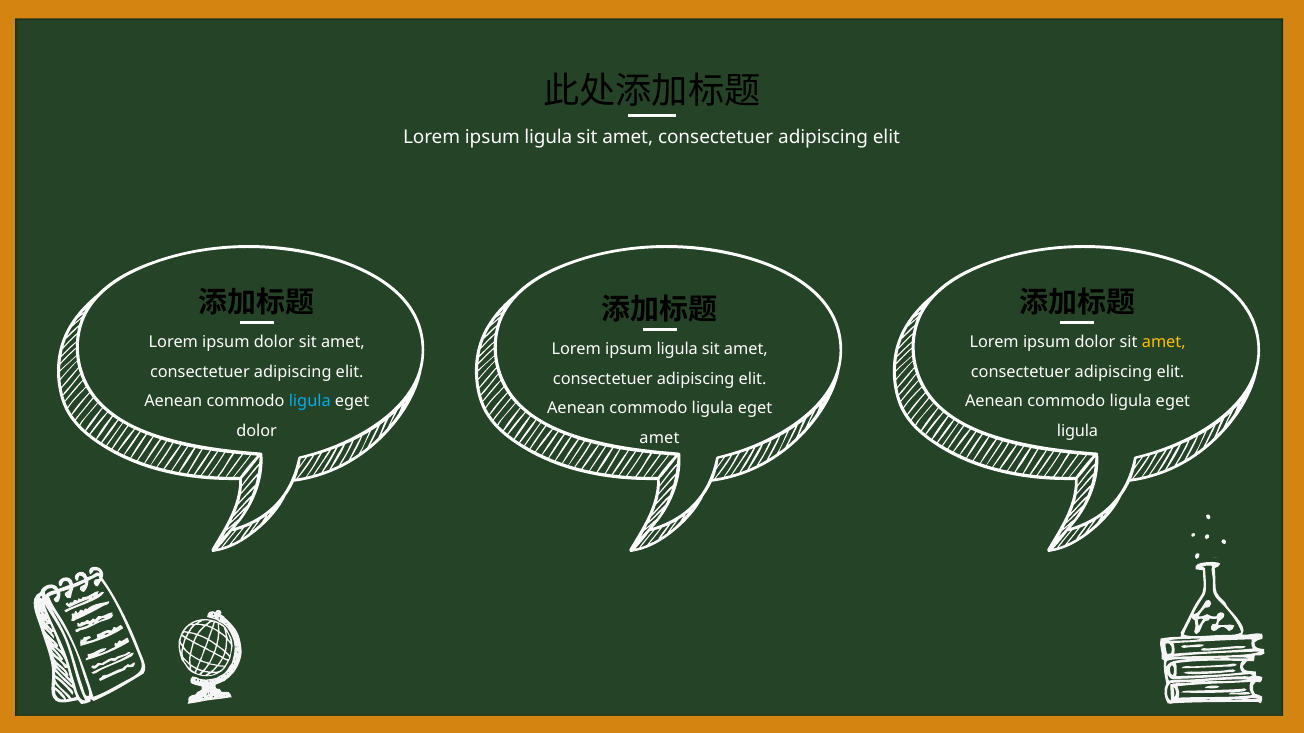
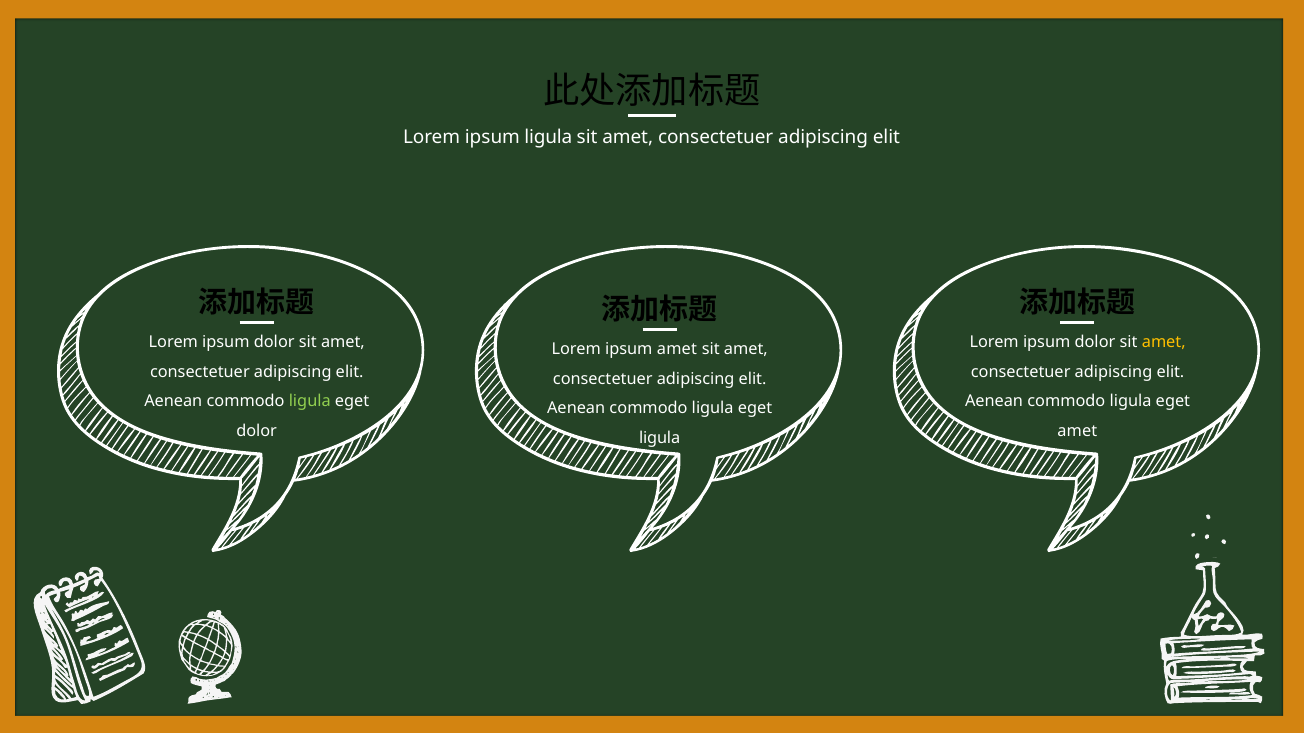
ligula: ligula -> amet (677, 350)
ligula colour: light blue -> light green (310, 402)
ligula: ligula -> amet (1077, 431)
amet: amet -> ligula (660, 438)
